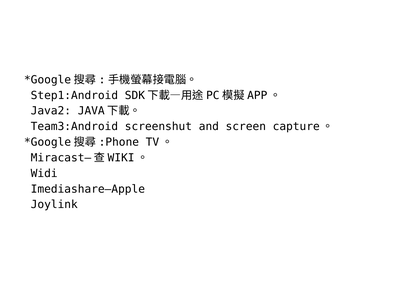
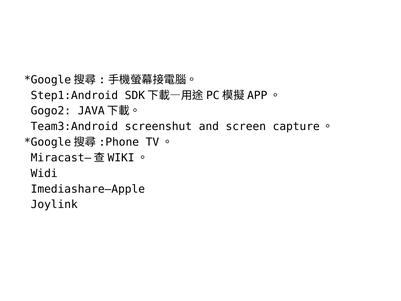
Java2: Java2 -> Gogo2 (51, 111)
